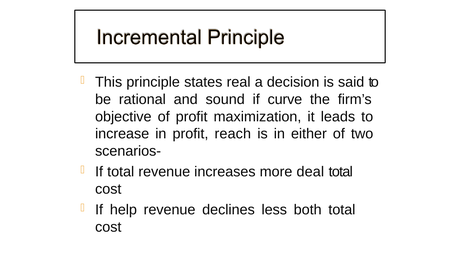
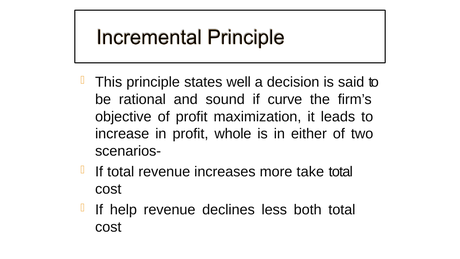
real: real -> well (239, 82)
reach: reach -> whole (233, 134)
deal: deal -> take (310, 172)
